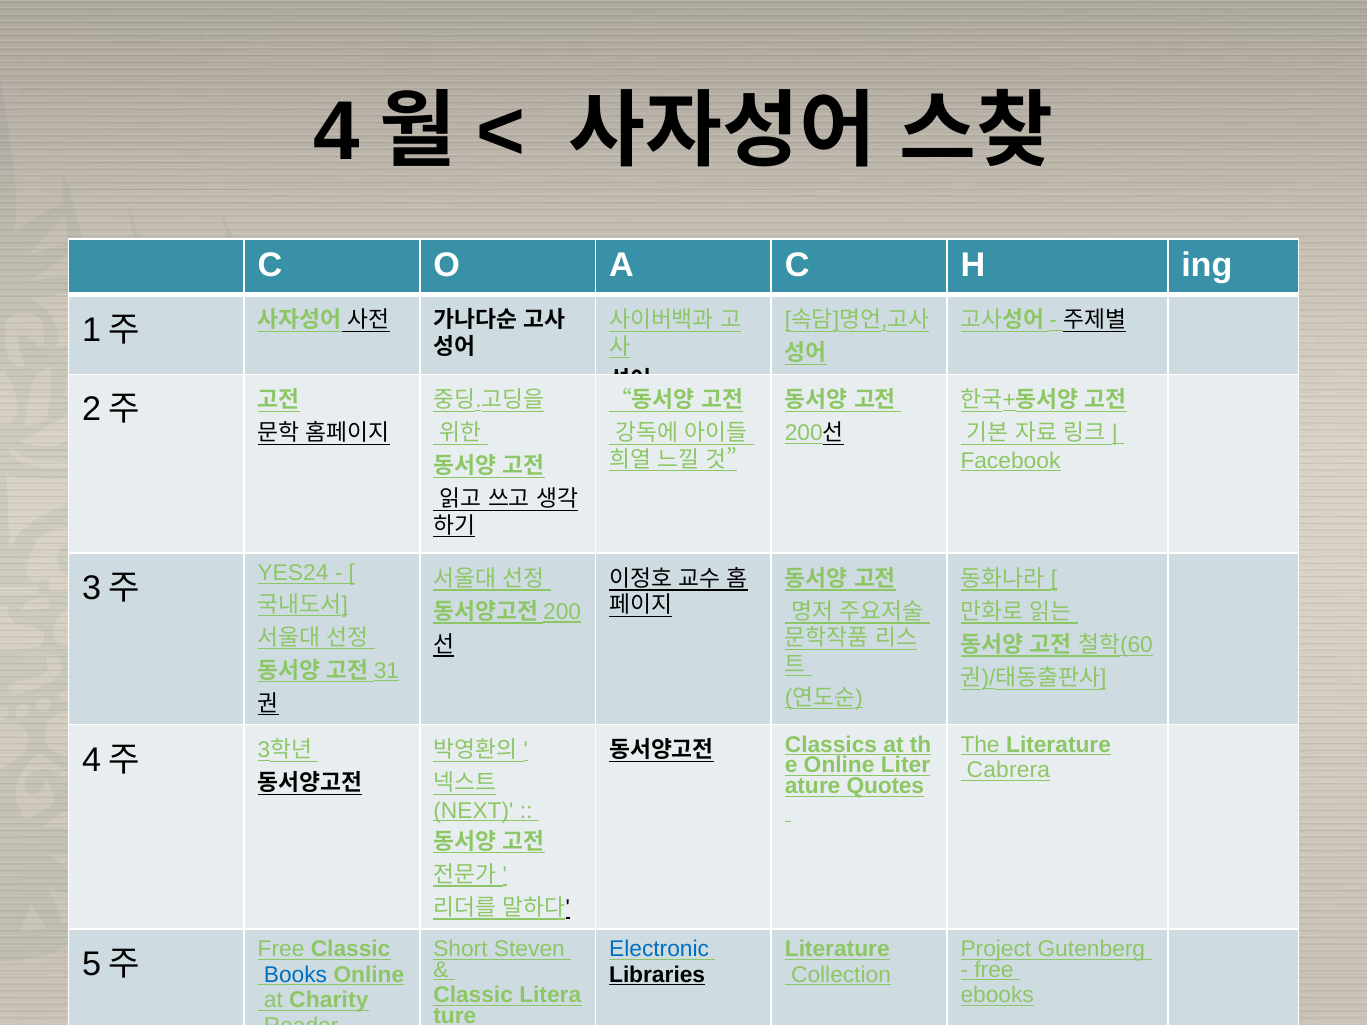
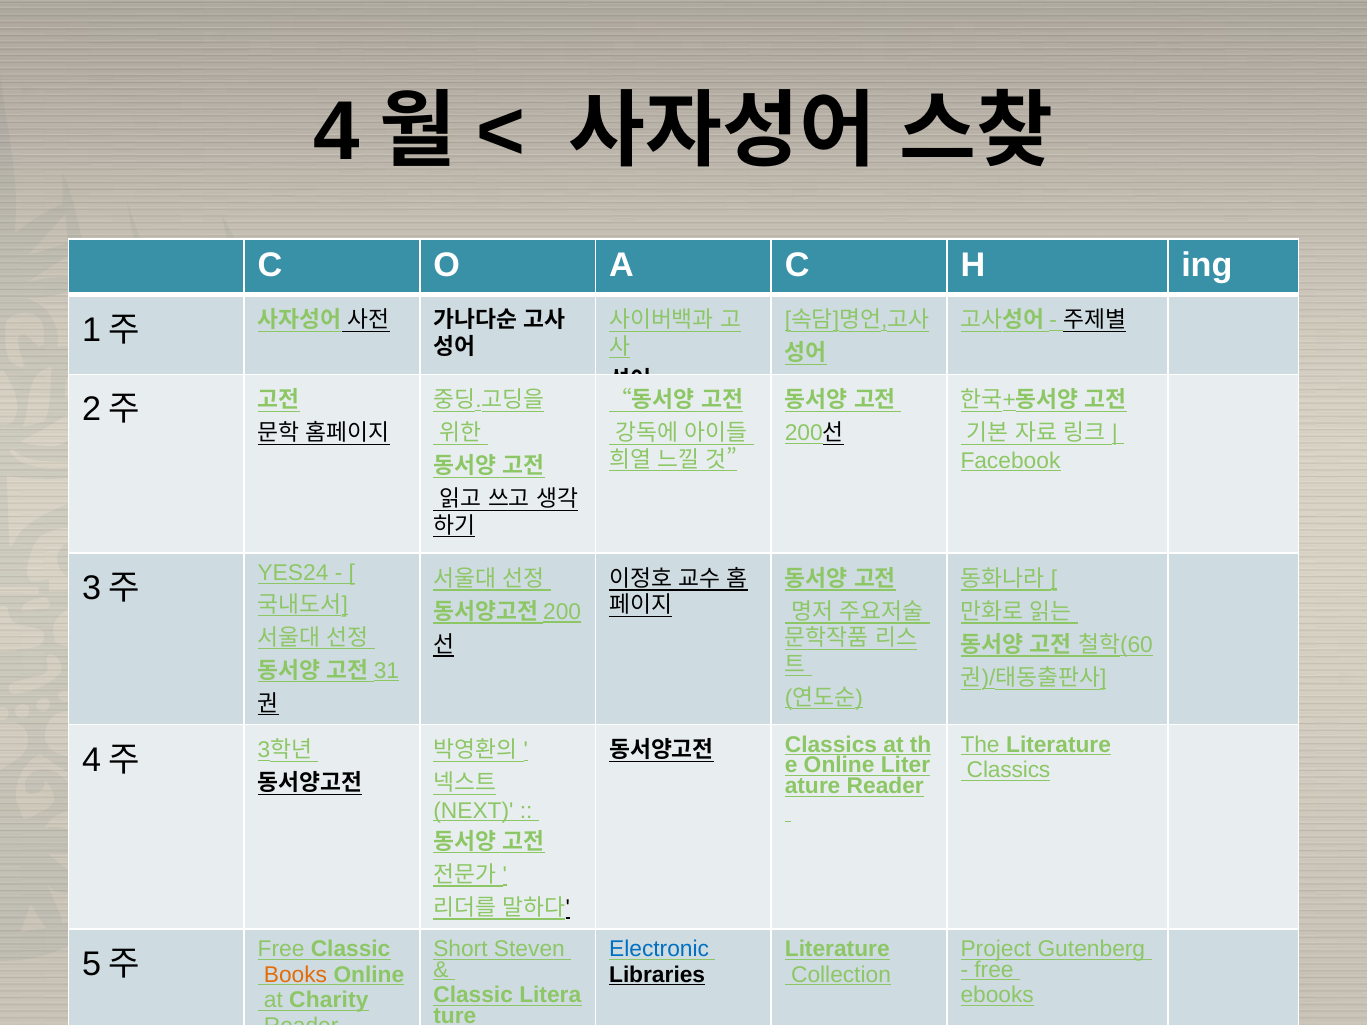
Cabrera: Cabrera -> Classics (1009, 770)
Quotes: Quotes -> Reader (885, 786)
Books colour: blue -> orange (295, 975)
